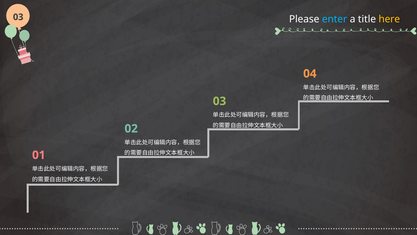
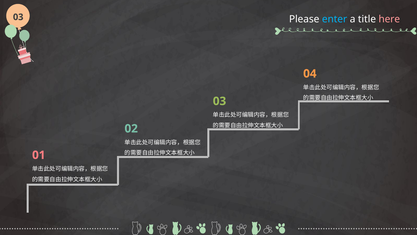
here colour: yellow -> pink (389, 19)
